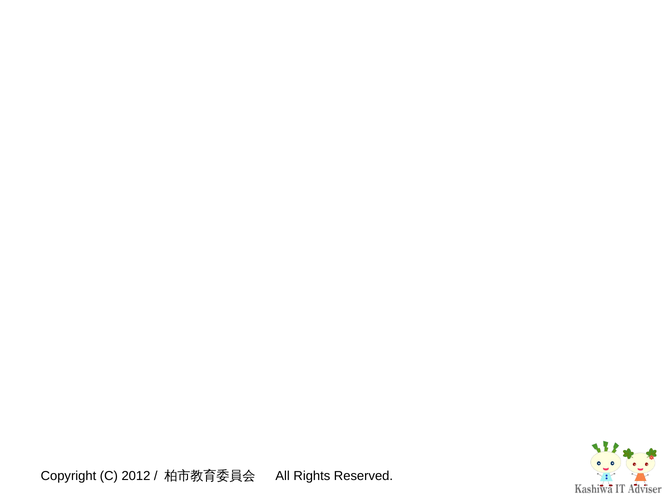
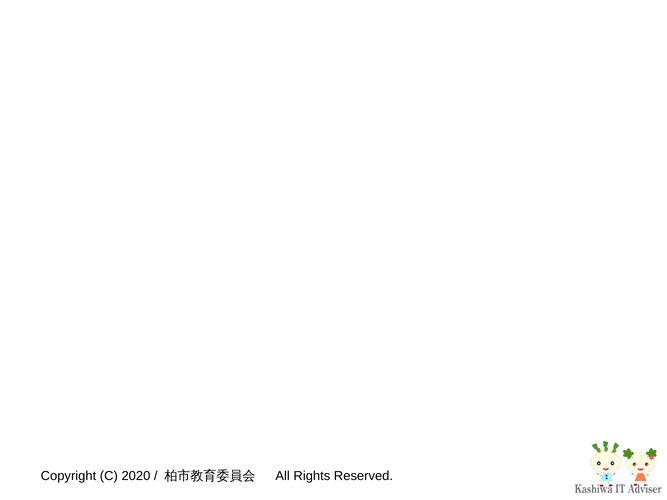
2012: 2012 -> 2020 (136, 476)
